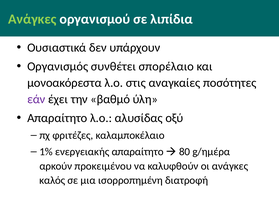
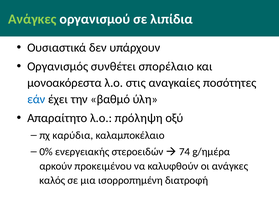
εάν colour: purple -> blue (36, 99)
αλυσίδας: αλυσίδας -> πρόληψη (139, 118)
φριτέζες: φριτέζες -> καρύδια (73, 135)
1%: 1% -> 0% (46, 152)
ενεργειακής απαραίτητο: απαραίτητο -> στεροειδών (138, 152)
80: 80 -> 74 (185, 152)
